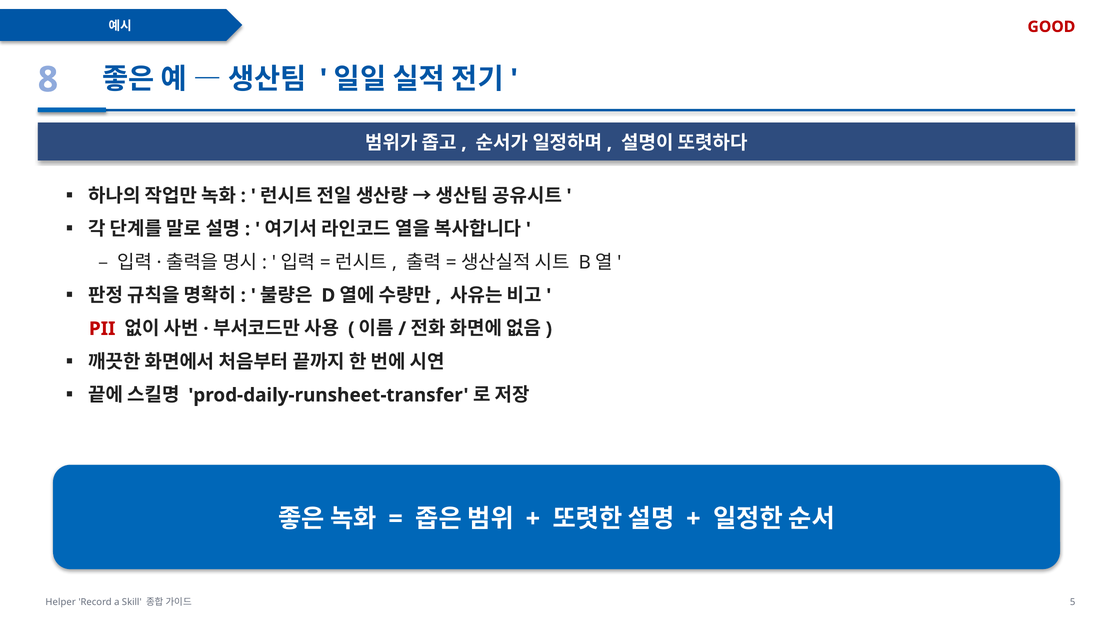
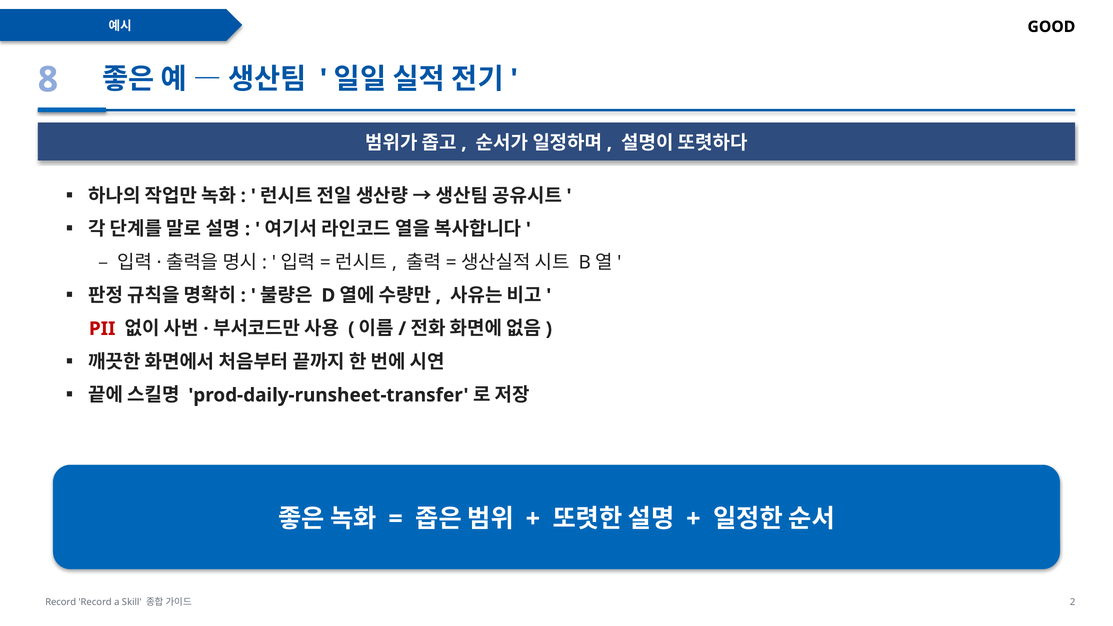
GOOD colour: red -> black (1051, 27)
Helper: Helper -> Record (61, 602)
5: 5 -> 2 (1073, 602)
